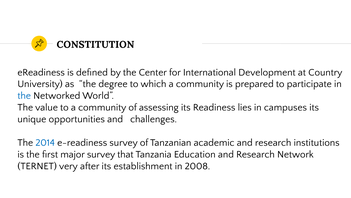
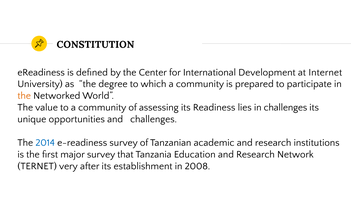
Country: Country -> Internet (325, 72)
the colour: blue -> orange (24, 95)
in campuses: campuses -> challenges (285, 107)
